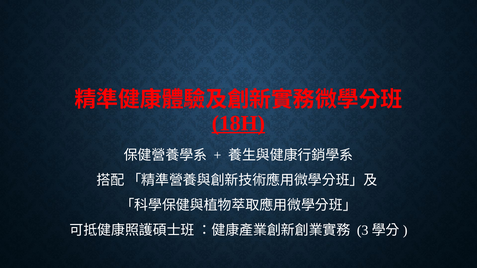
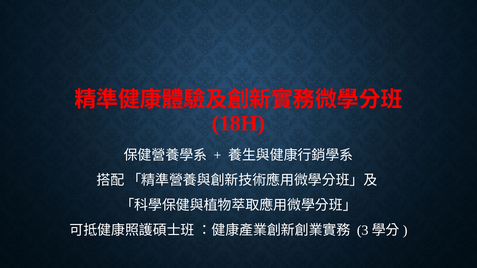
18H underline: present -> none (238, 124)
